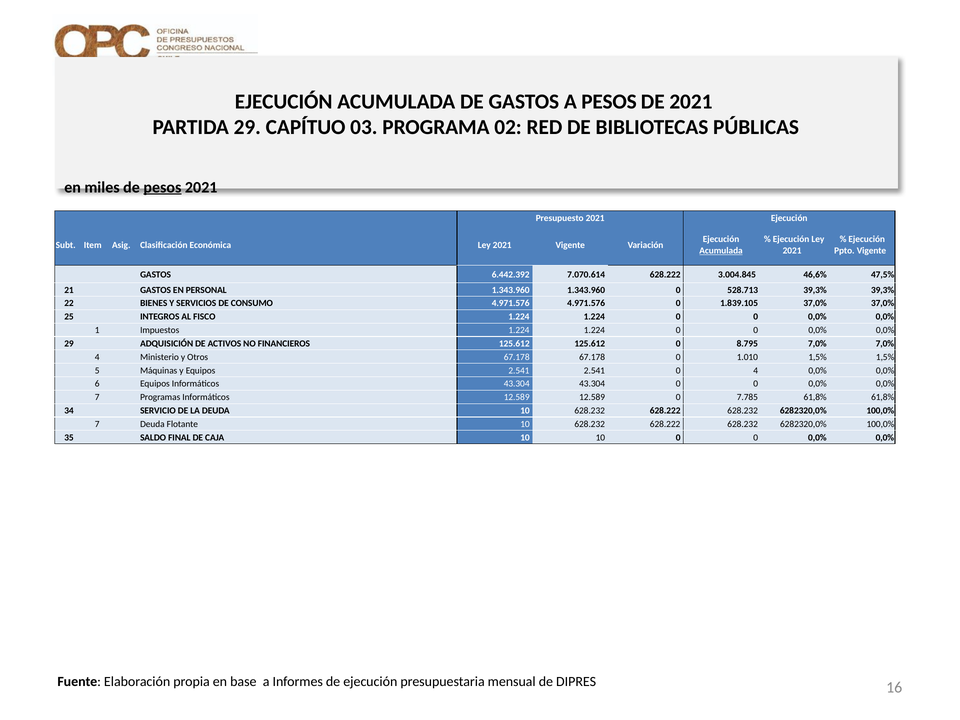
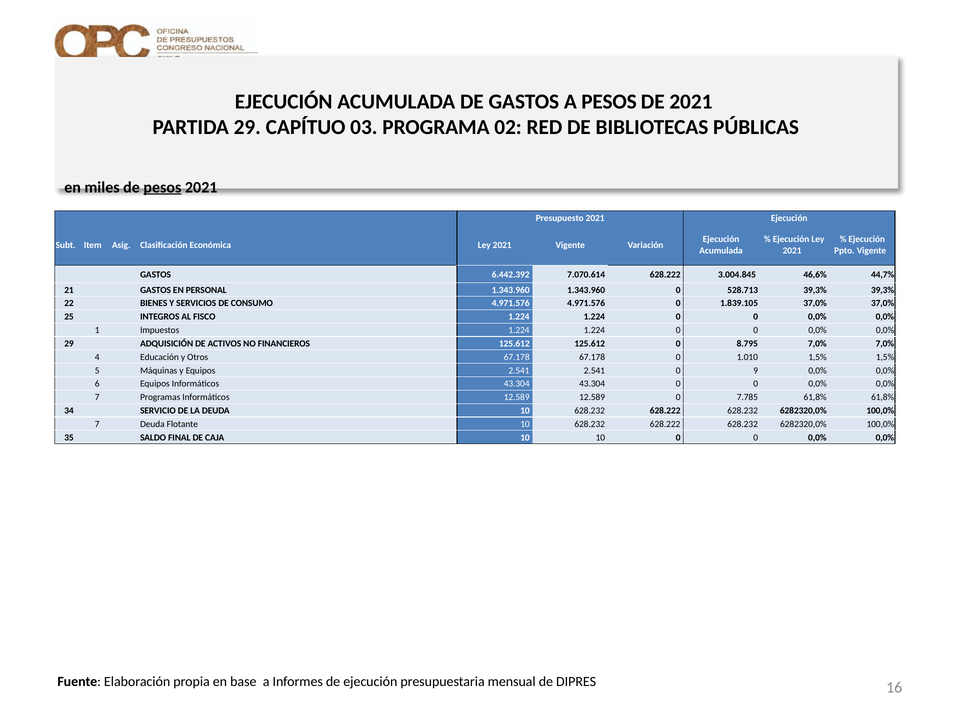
Acumulada underline: present -> none (721, 251)
47,5%: 47,5% -> 44,7% (883, 274)
Ministerio: Ministerio -> Educación (160, 357)
0 4: 4 -> 9 (756, 370)
